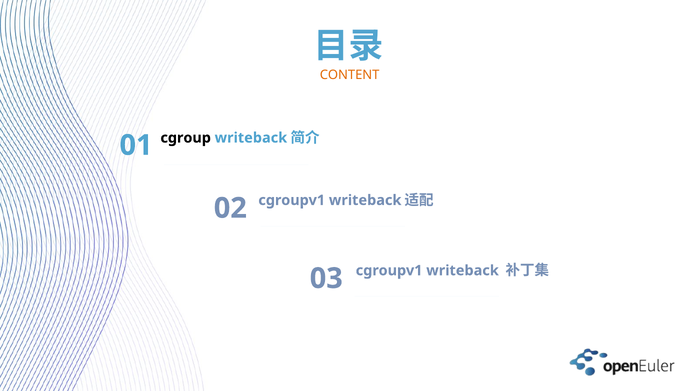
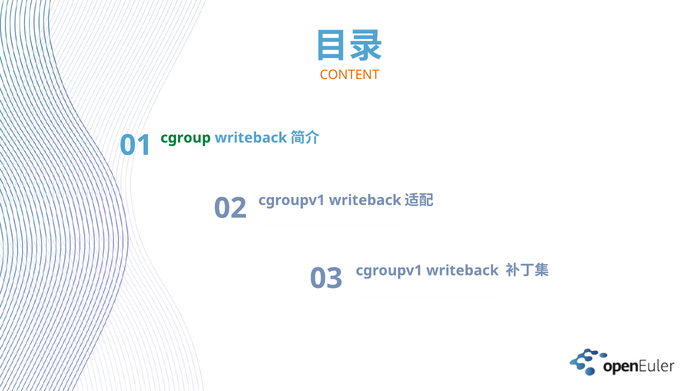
cgroup colour: black -> green (186, 138)
